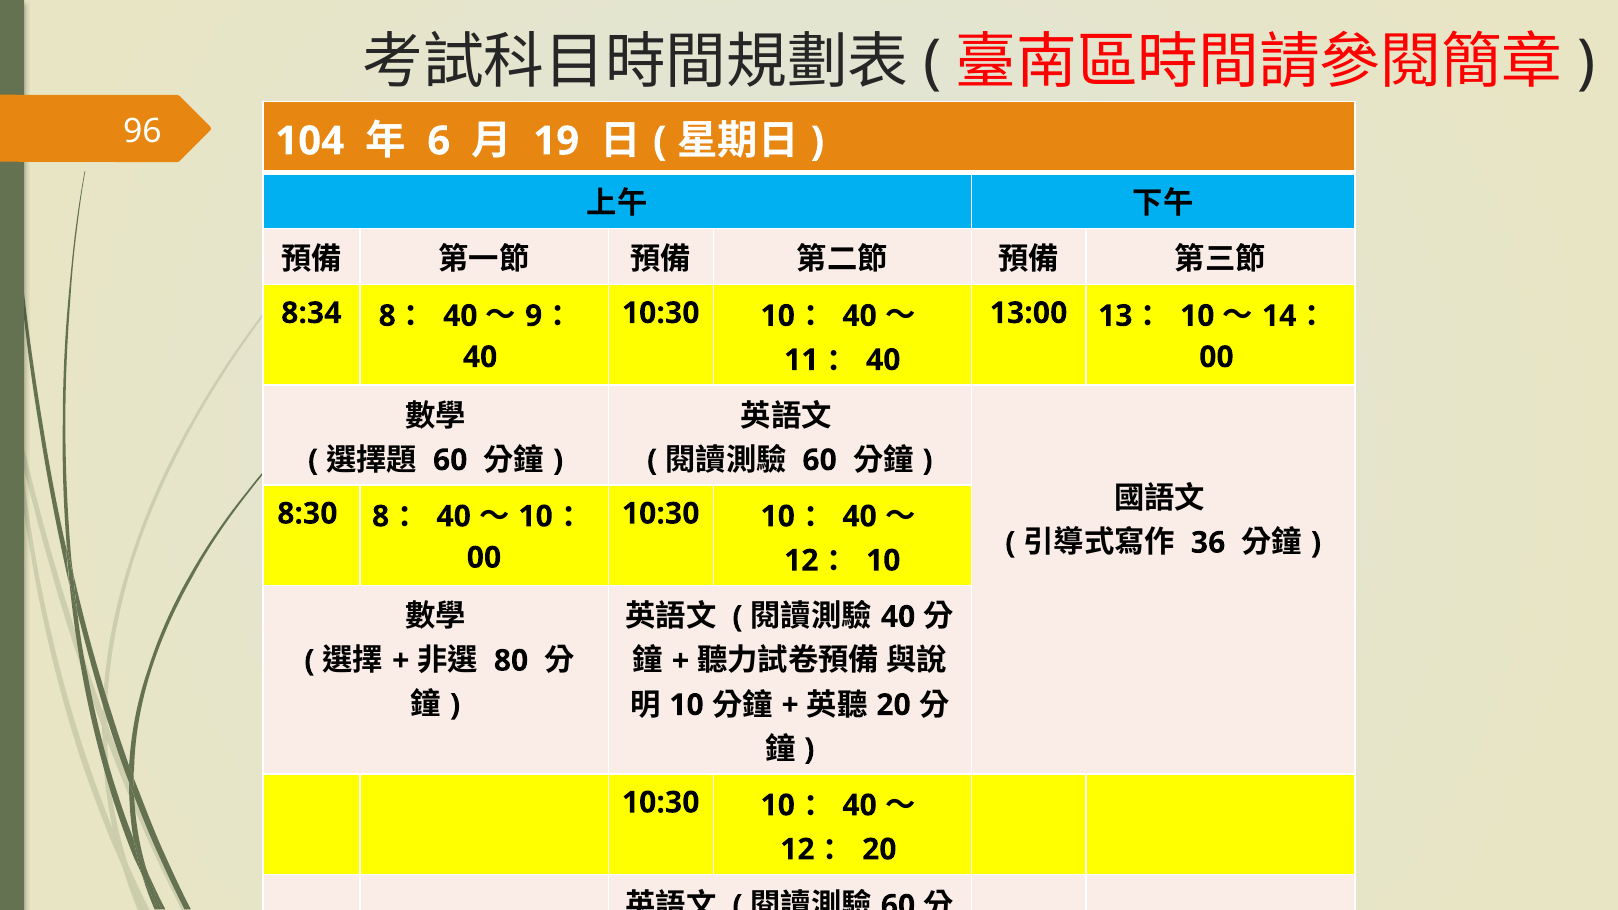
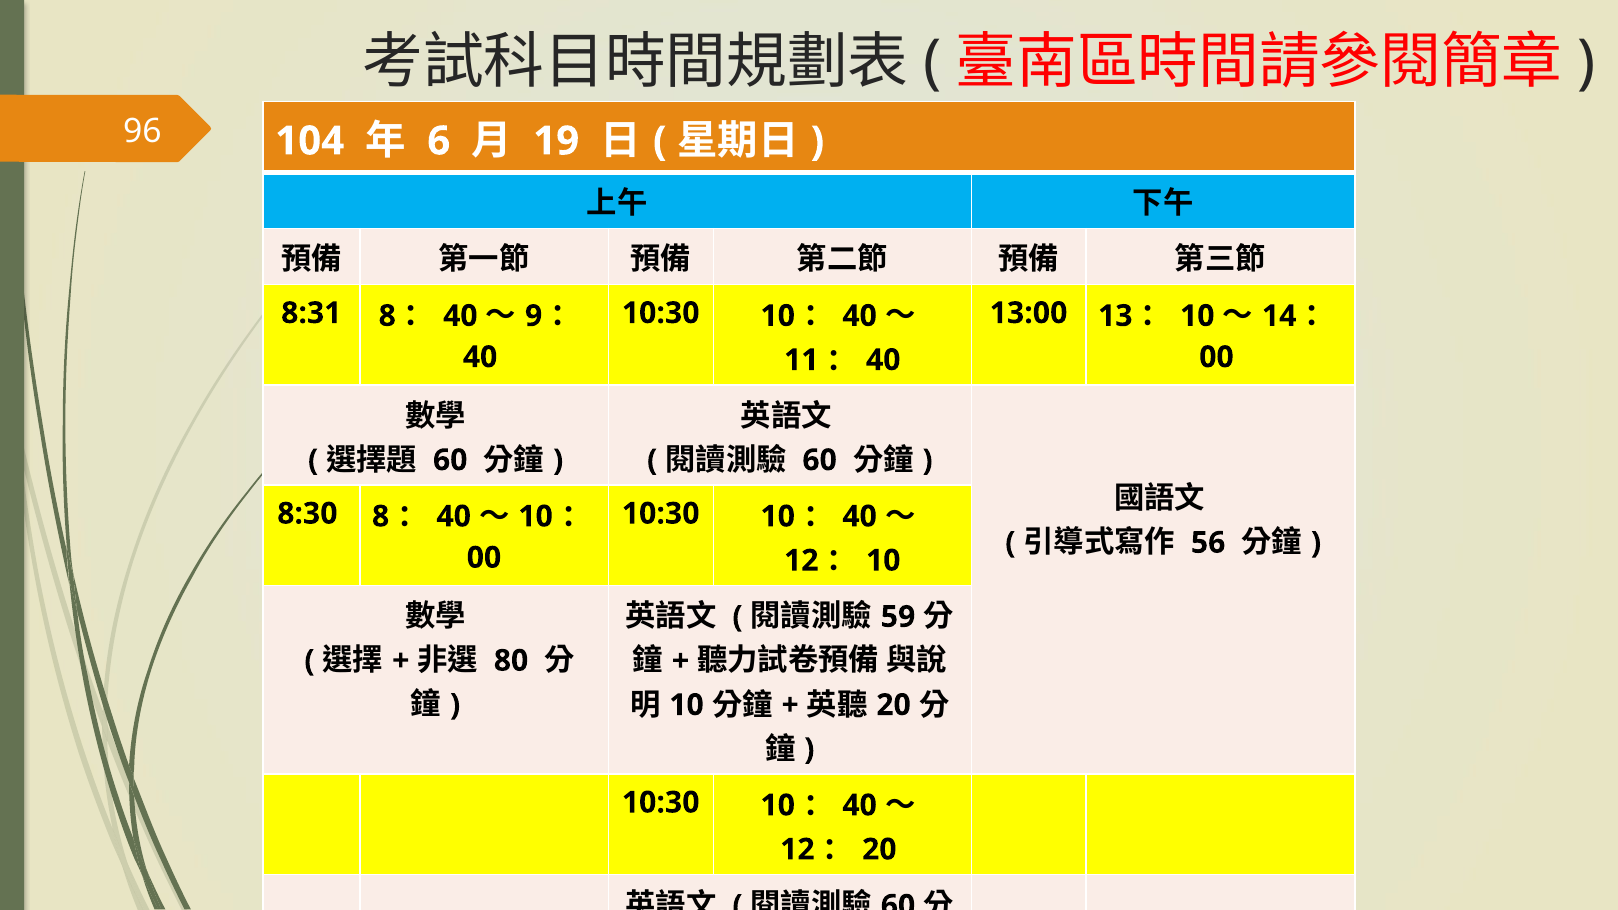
8:34: 8:34 -> 8:31 (311, 313)
36: 36 -> 56 (1208, 543)
40: 40 -> 59 (898, 617)
